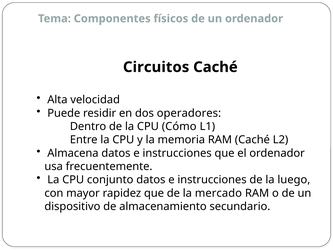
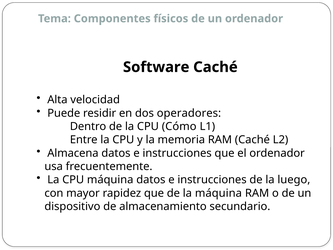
Circuitos: Circuitos -> Software (156, 67)
CPU conjunto: conjunto -> máquina (110, 180)
la mercado: mercado -> máquina (218, 193)
